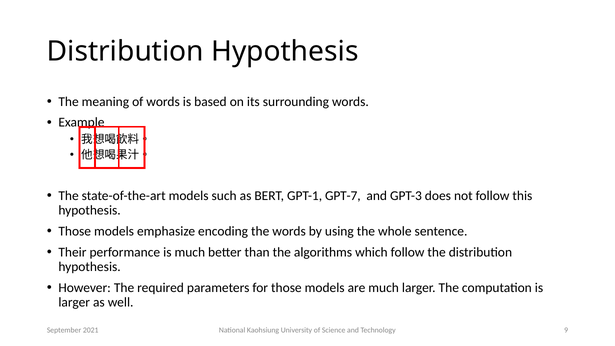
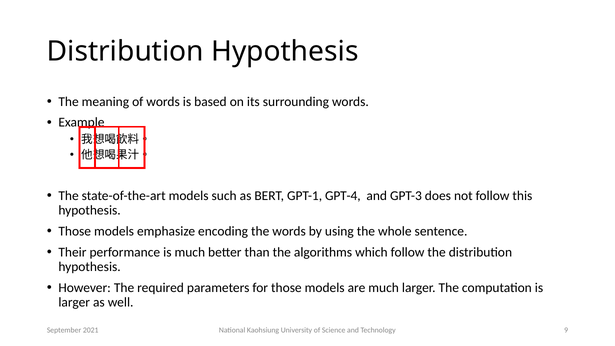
GPT-7: GPT-7 -> GPT-4 (343, 196)
